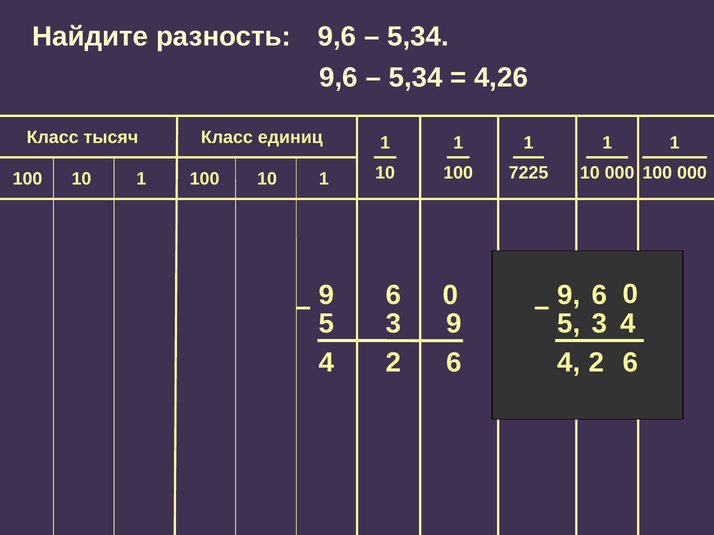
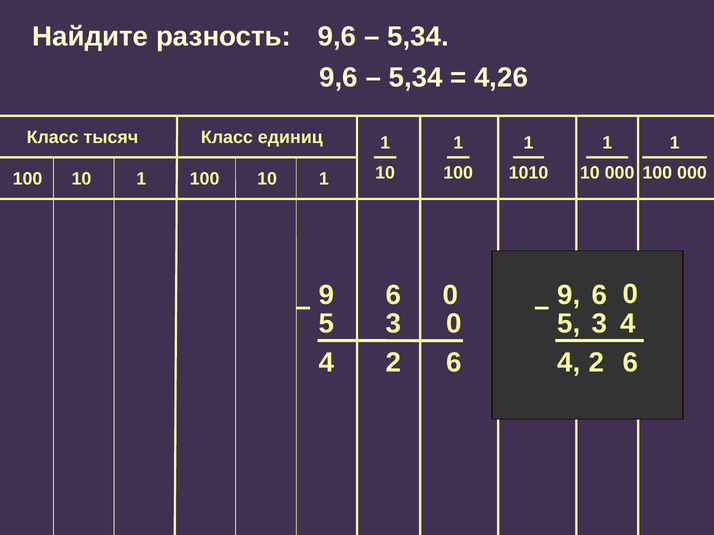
7225: 7225 -> 1010 (528, 173)
3 9: 9 -> 0 (454, 324)
